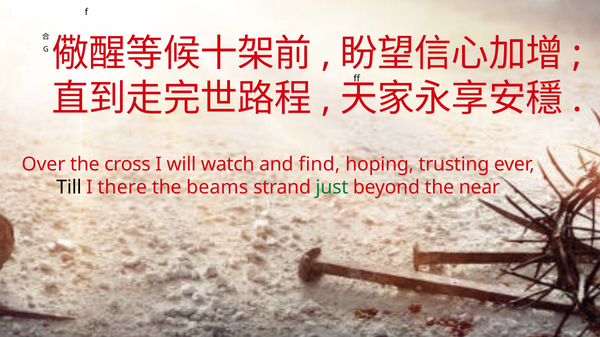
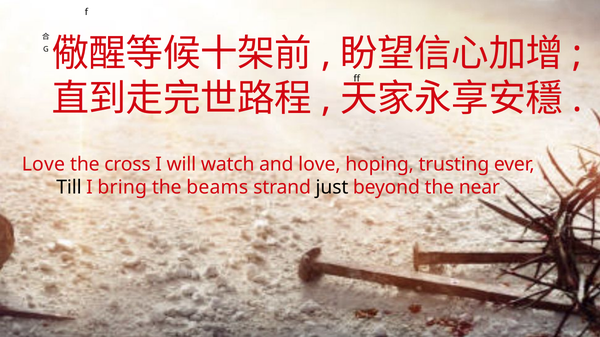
Over: Over -> Love (43, 165)
and find: find -> love (319, 165)
there: there -> bring (122, 188)
just colour: green -> black (332, 188)
